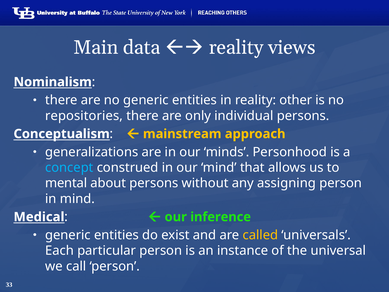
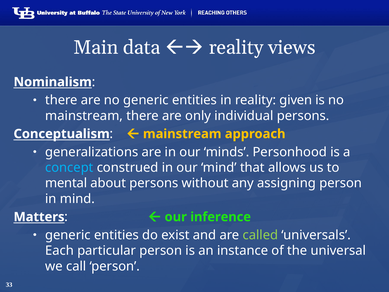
other: other -> given (296, 100)
repositories: repositories -> mainstream (84, 116)
Medical: Medical -> Matters (39, 217)
called colour: yellow -> light green (260, 235)
